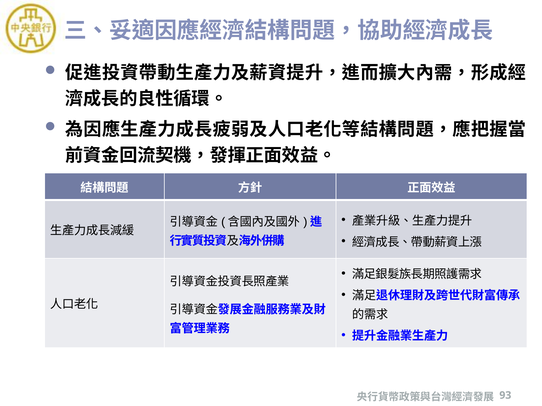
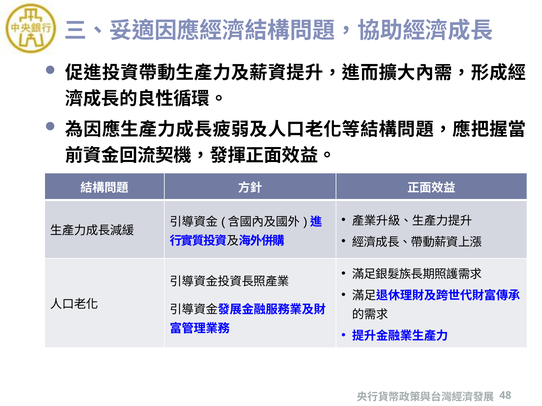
93: 93 -> 48 (505, 396)
